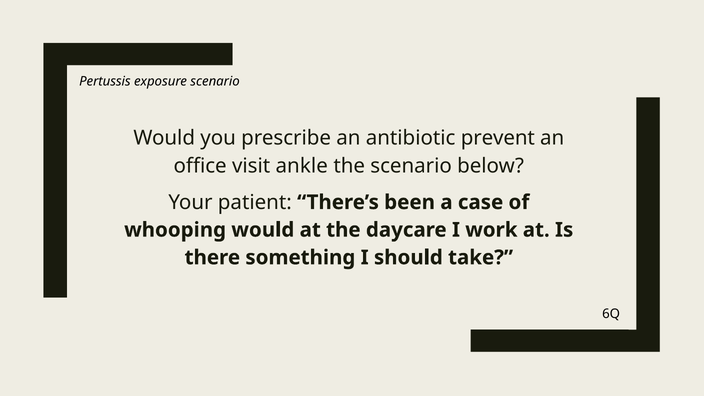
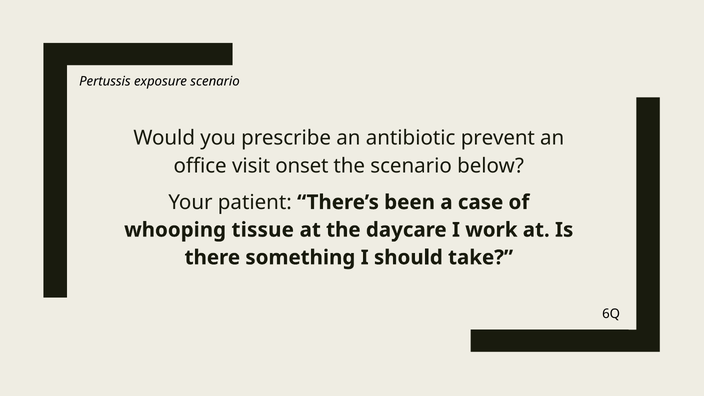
ankle: ankle -> onset (302, 166)
whooping would: would -> tissue (263, 230)
